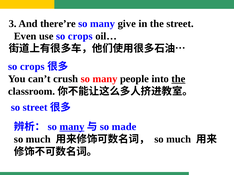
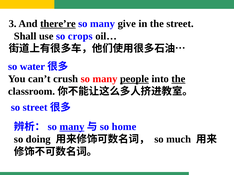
there’re underline: none -> present (58, 24)
Even: Even -> Shall (25, 36)
crops: crops -> water (32, 67)
people underline: none -> present (134, 79)
made: made -> home (124, 127)
much: much -> doing (38, 140)
